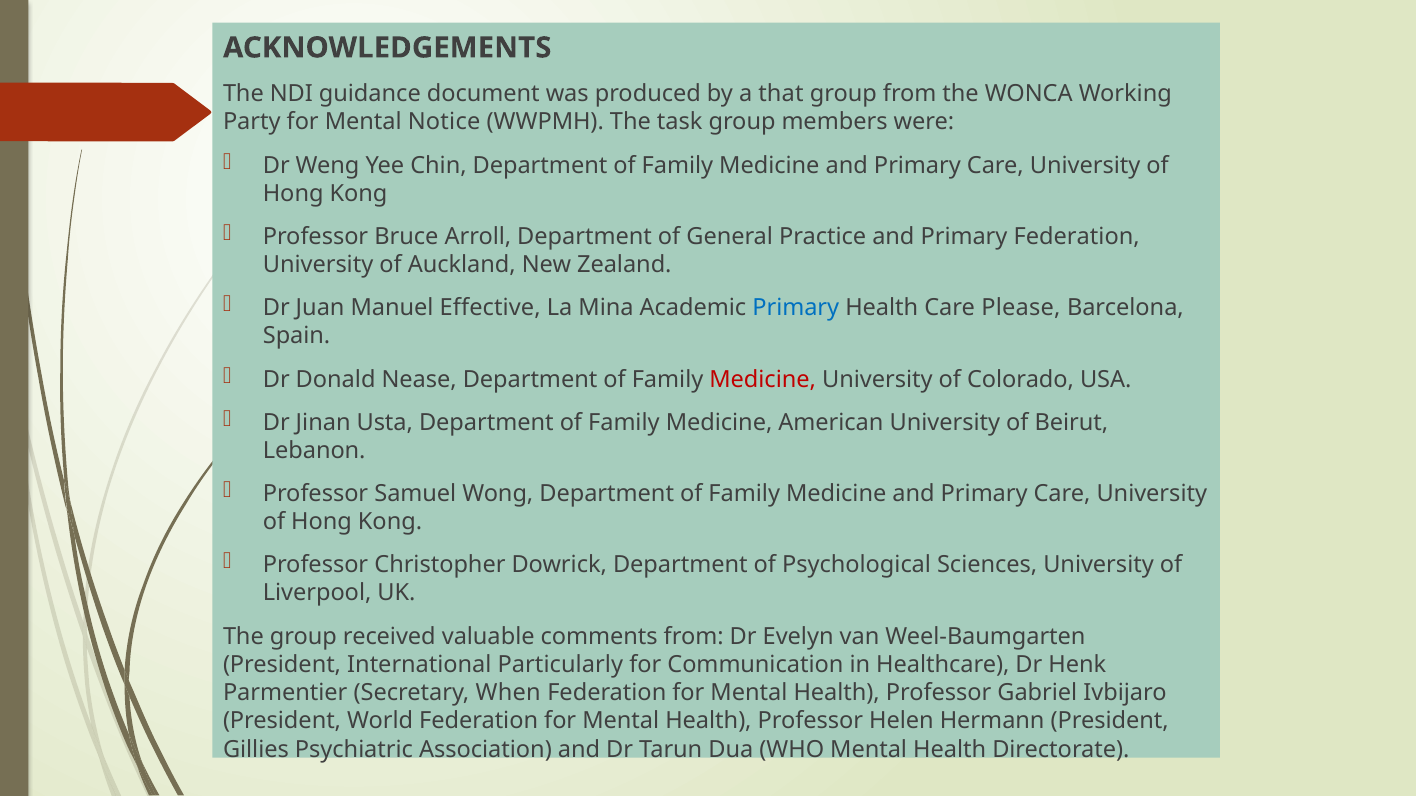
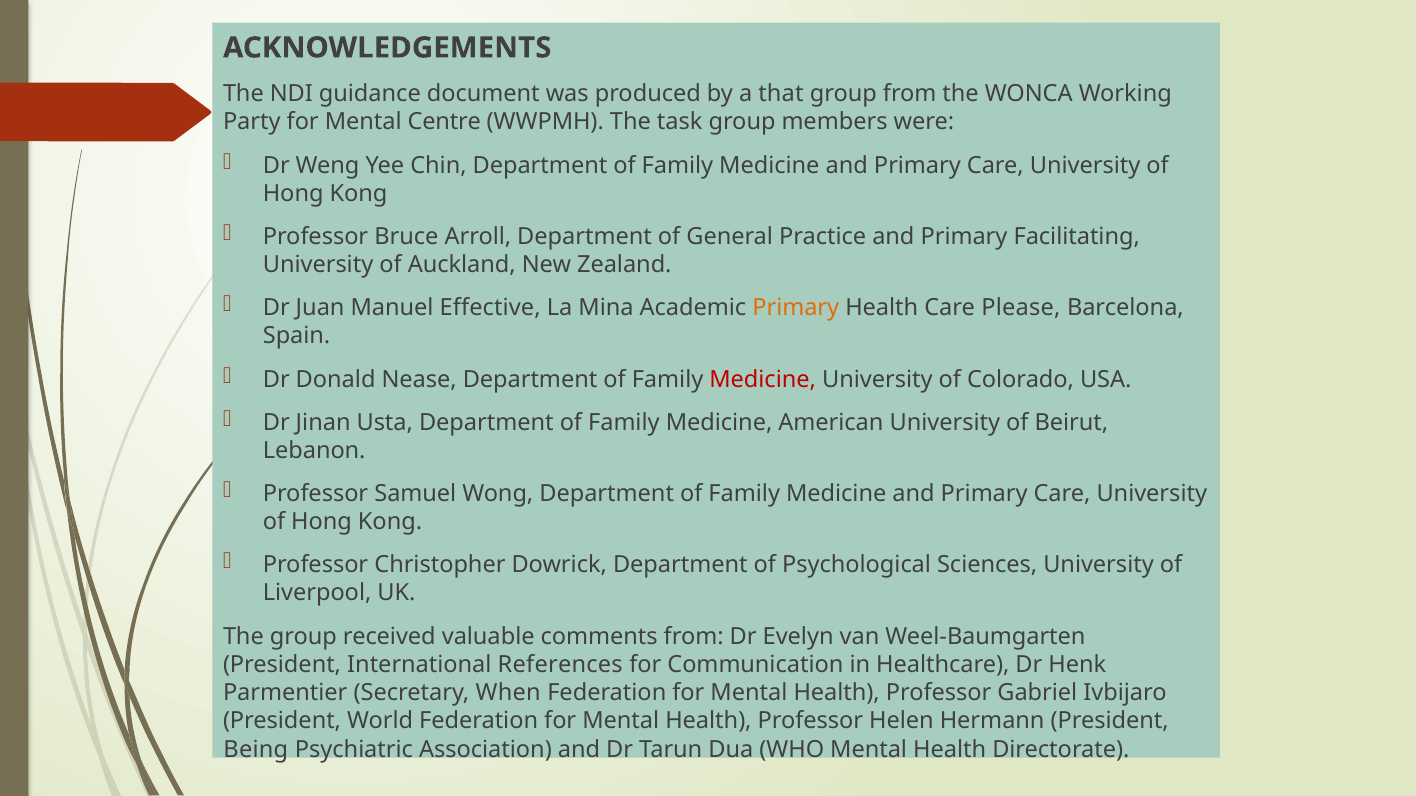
Notice: Notice -> Centre (444, 122)
Primary Federation: Federation -> Facilitating (1077, 237)
Primary colour: blue -> orange (796, 308)
Particularly: Particularly -> References (560, 665)
Gillies: Gillies -> Being (256, 750)
